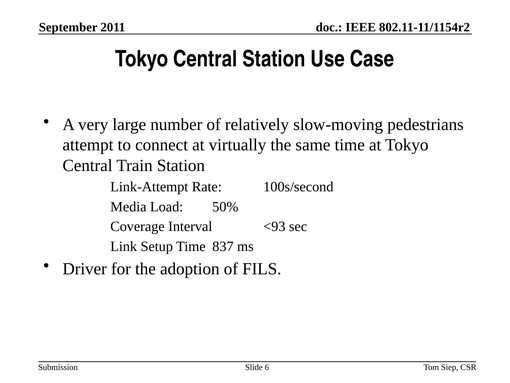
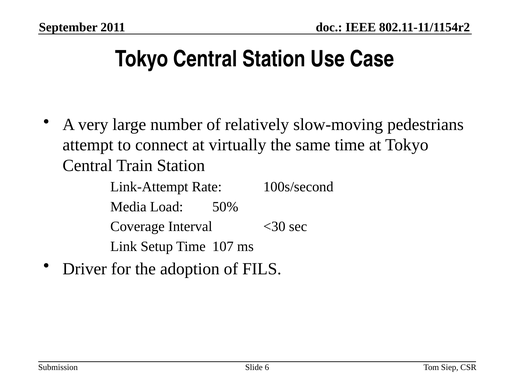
<93: <93 -> <30 (274, 226)
837: 837 -> 107 (223, 246)
